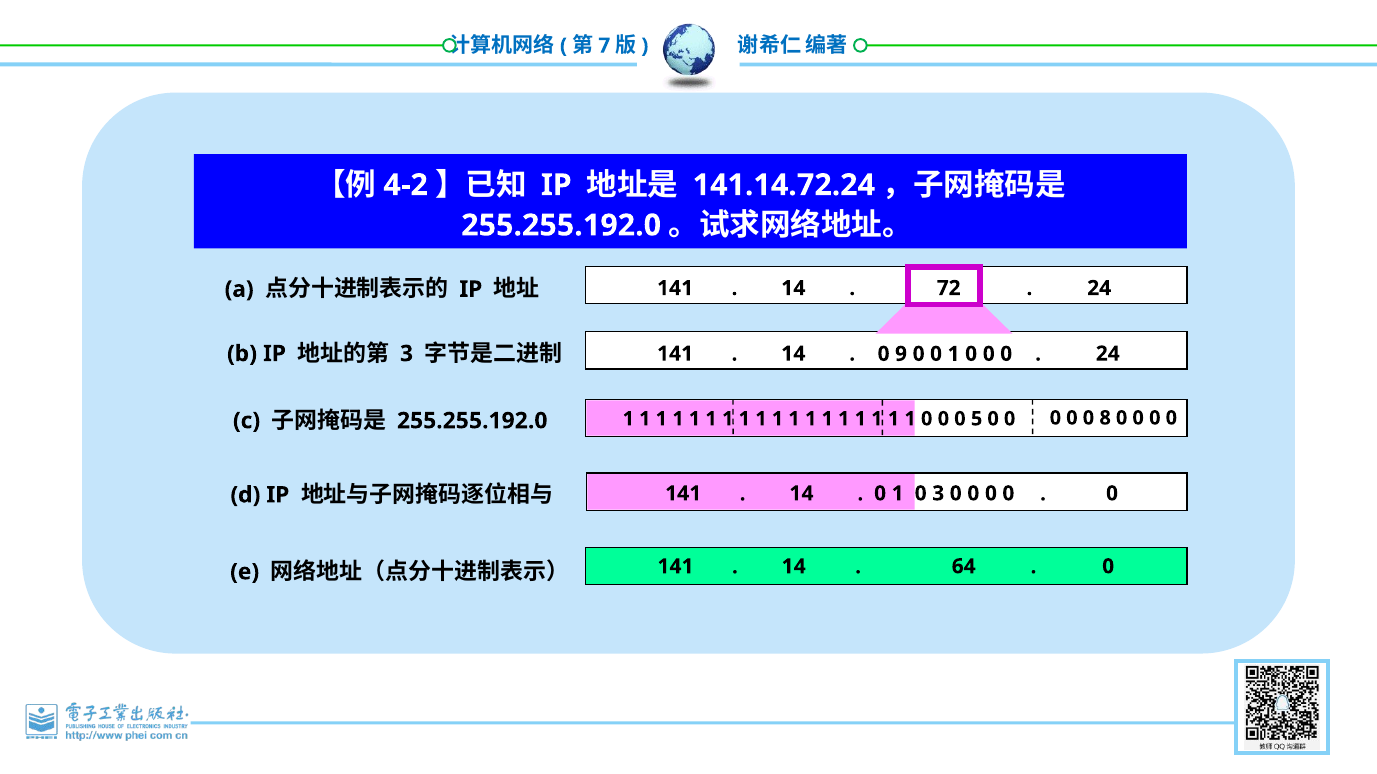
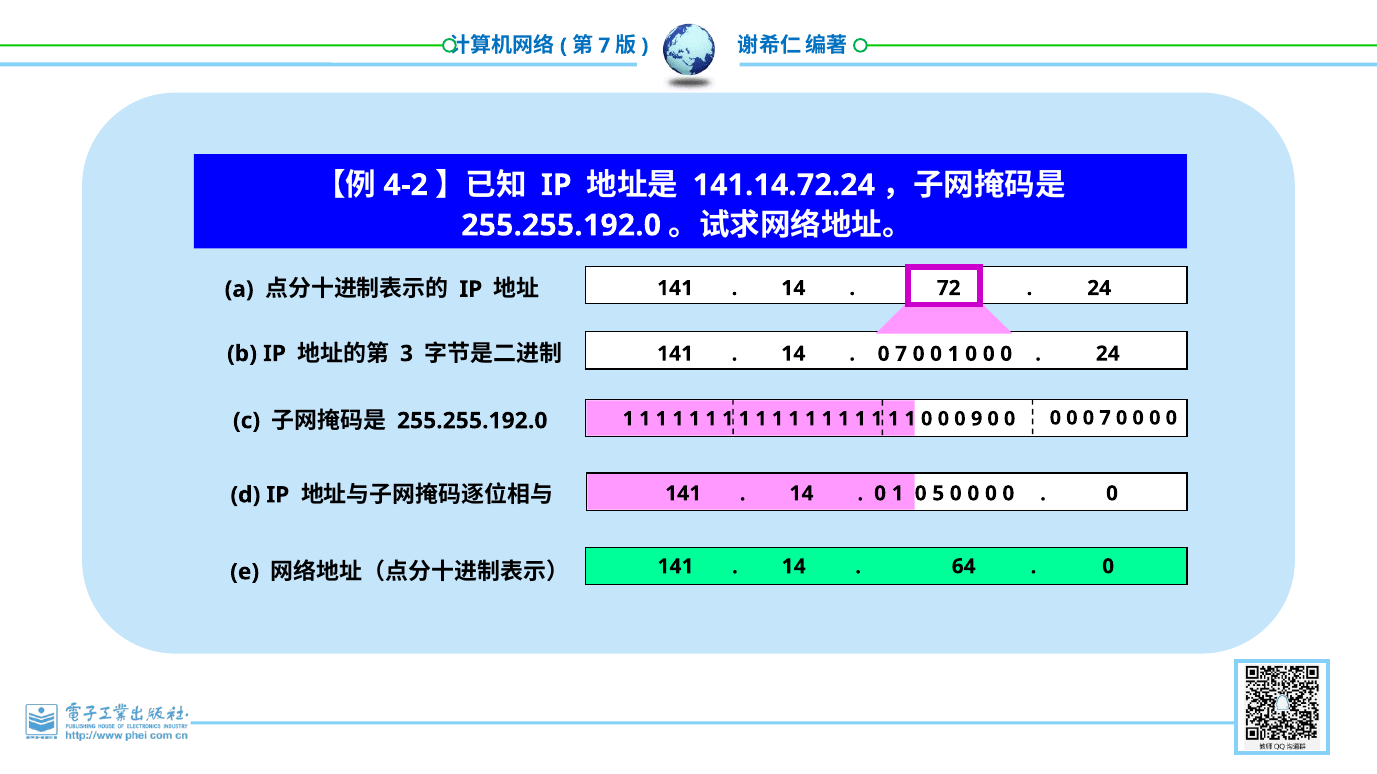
9: 9 -> 7 (901, 354)
5: 5 -> 9 (977, 419)
0 0 0 8: 8 -> 7 (1105, 418)
0 3: 3 -> 5 (938, 494)
